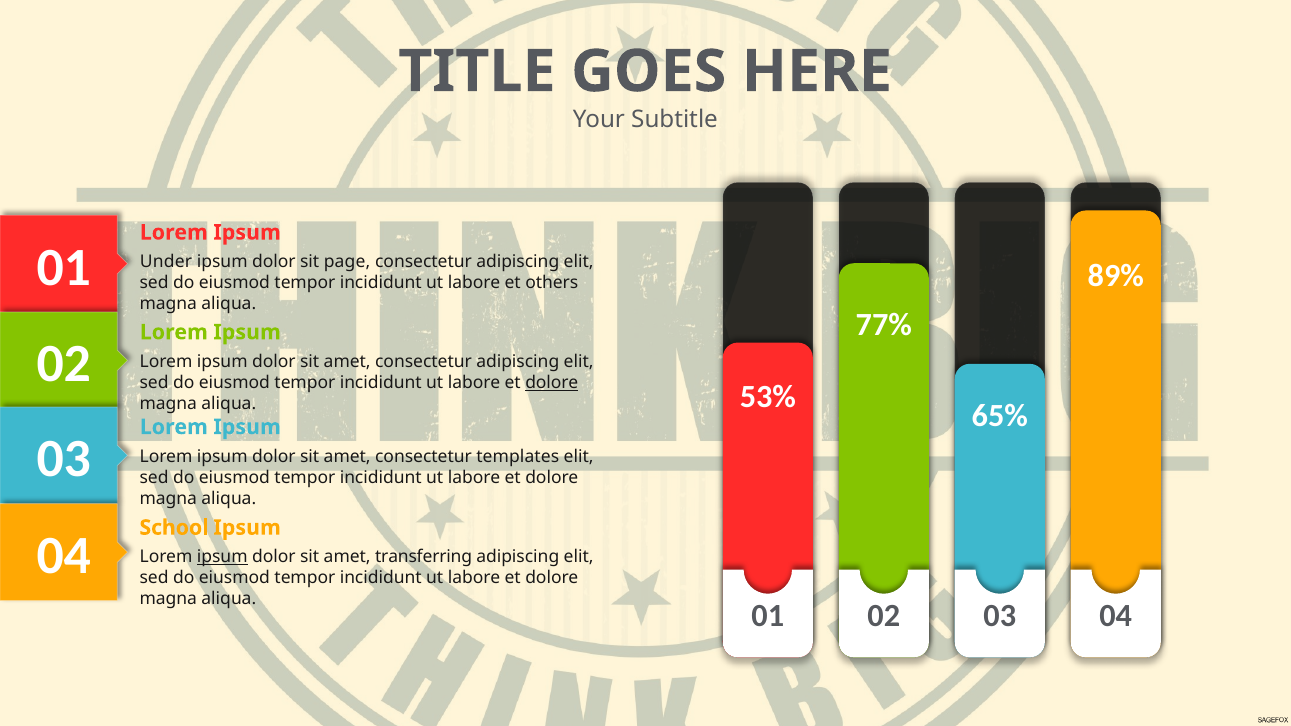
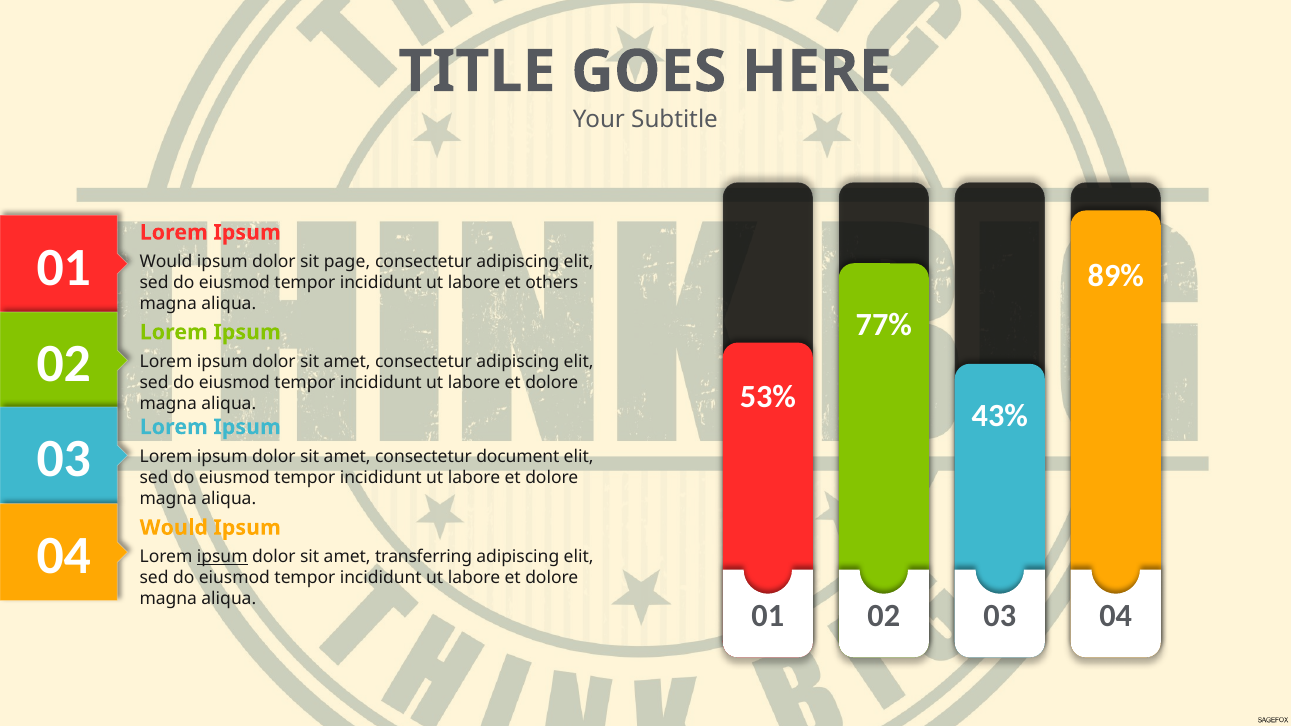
Under: Under -> Would (166, 262)
dolore underline: present -> none (552, 383)
65%: 65% -> 43% (1000, 416)
templates: templates -> document (518, 457)
School: School -> Would (174, 528)
